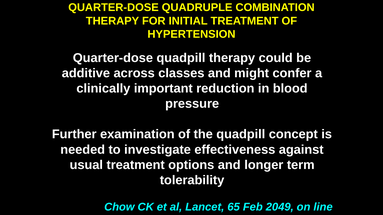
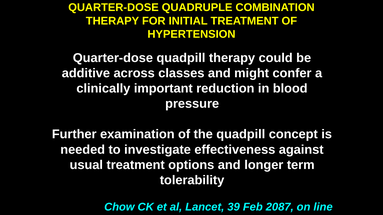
65: 65 -> 39 (234, 207)
2049: 2049 -> 2087 (280, 207)
